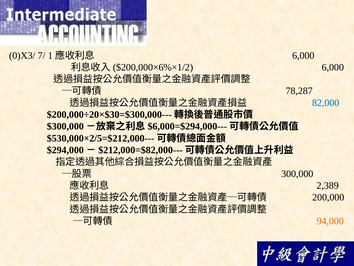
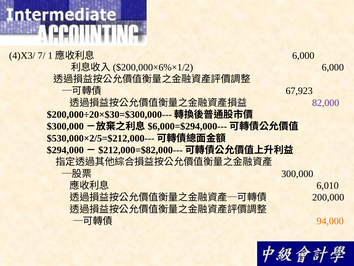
0)X3/: 0)X3/ -> 4)X3/ (22, 55)
78,287: 78,287 -> 67,923 (299, 91)
82,000 colour: blue -> purple (326, 103)
2,389: 2,389 -> 6,010 (328, 185)
